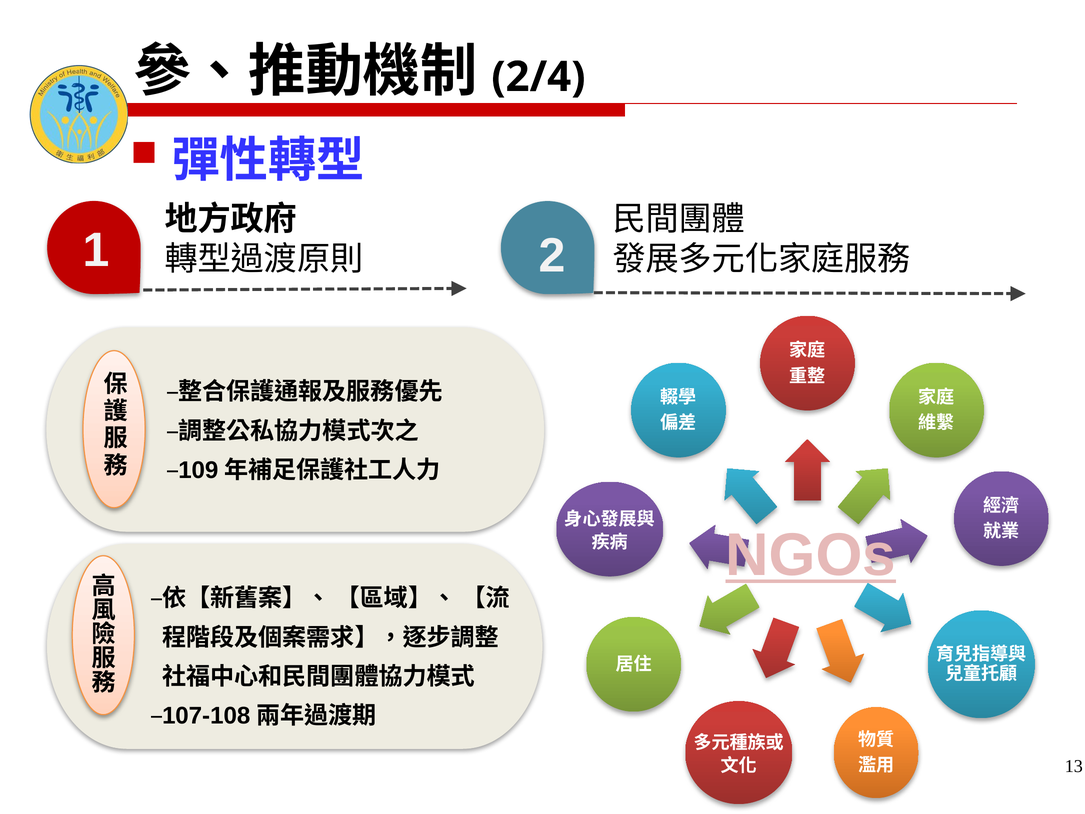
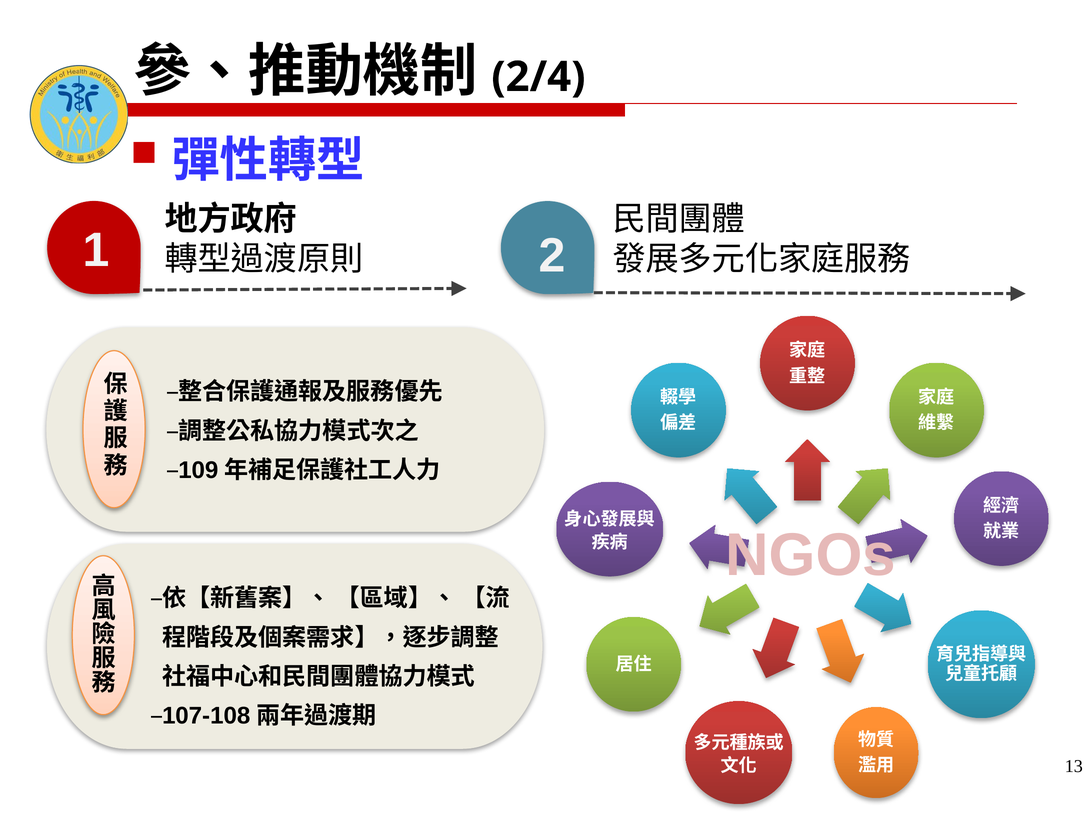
NGOs underline: present -> none (811, 555)
